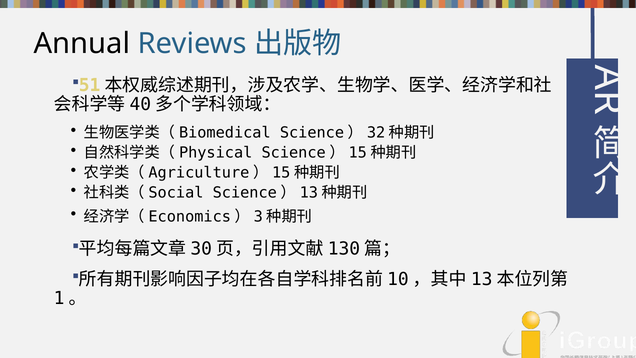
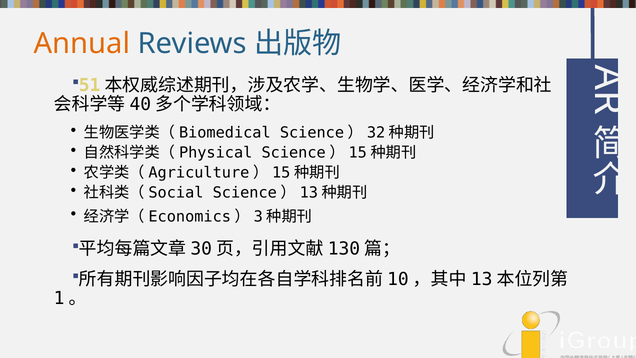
Annual colour: black -> orange (82, 44)
